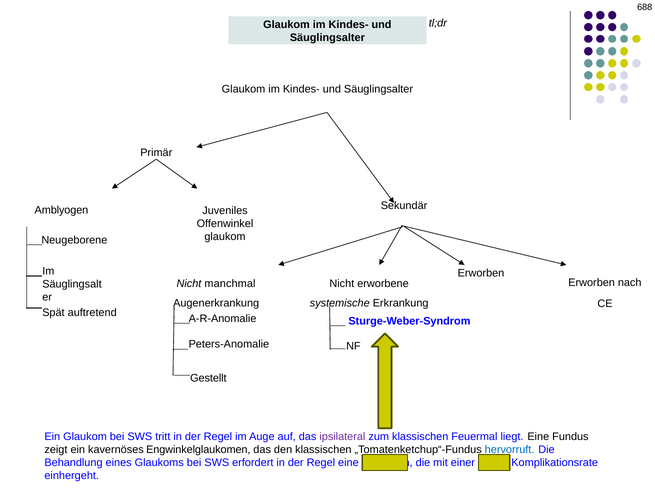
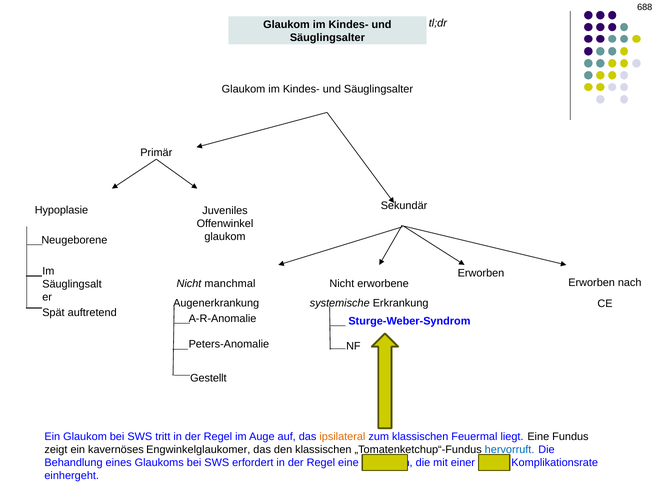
Amblyogen: Amblyogen -> Hypoplasie (61, 210)
ipsilateral colour: purple -> orange (342, 437)
Engwinkelglaukomen: Engwinkelglaukomen -> Engwinkelglaukomer (198, 450)
